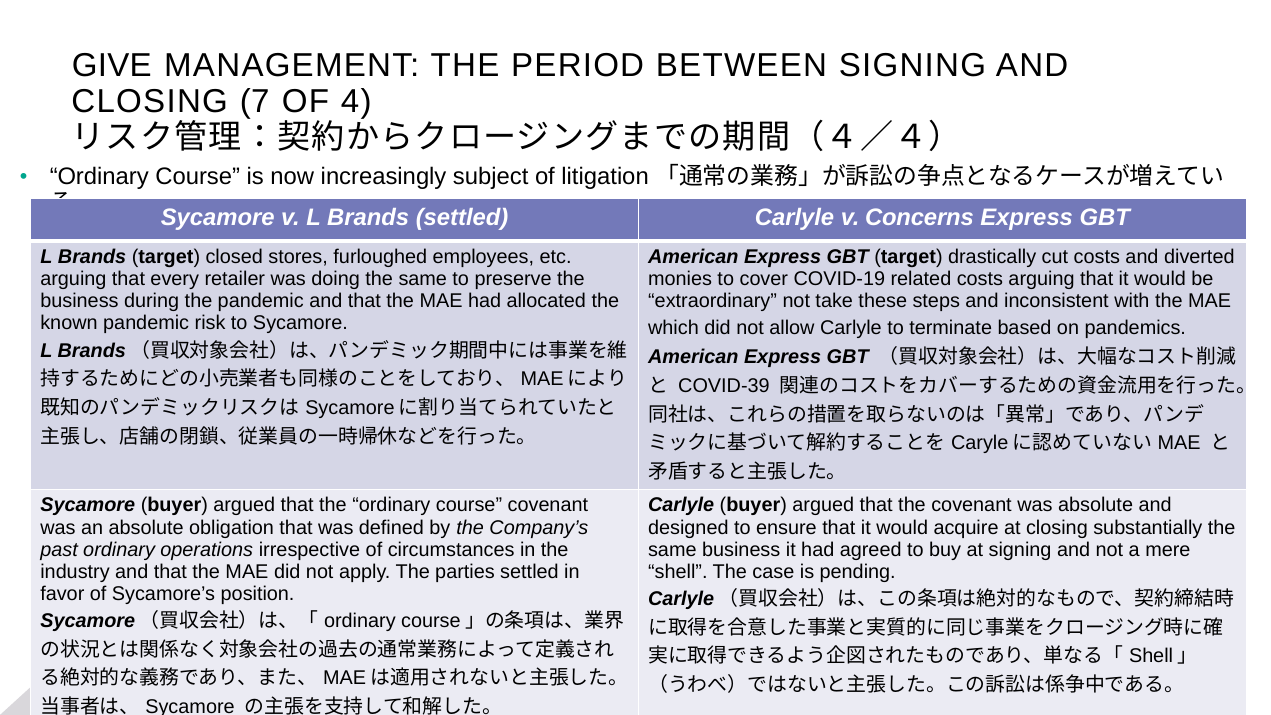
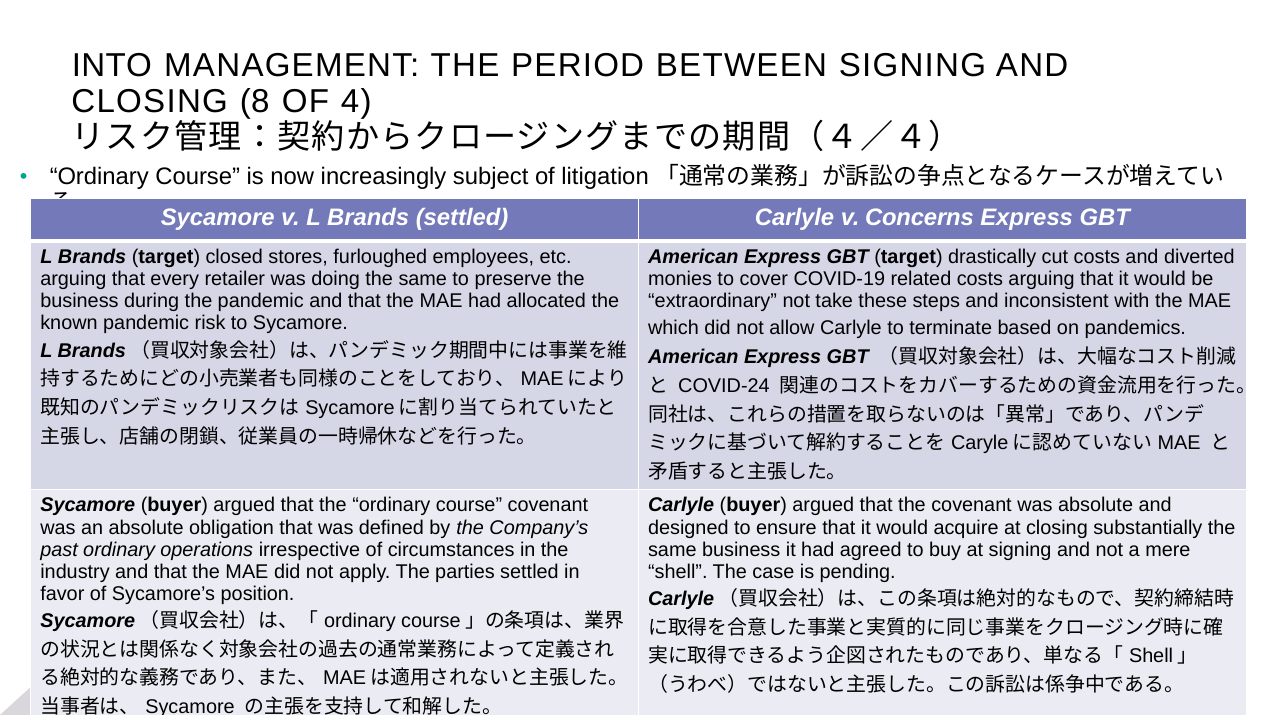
GIVE: GIVE -> INTO (112, 66)
7: 7 -> 8 (255, 102)
COVID-39: COVID-39 -> COVID-24 (724, 386)
